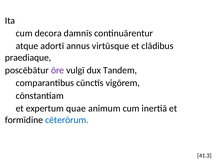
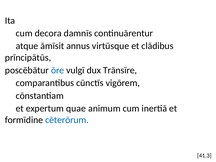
adortī: adortī -> āmīsit (52, 46)
praediaque: praediaque -> prīncipātūs (28, 58)
ōre colour: purple -> blue (58, 70)
Tandem: Tandem -> Trānsīre (120, 70)
